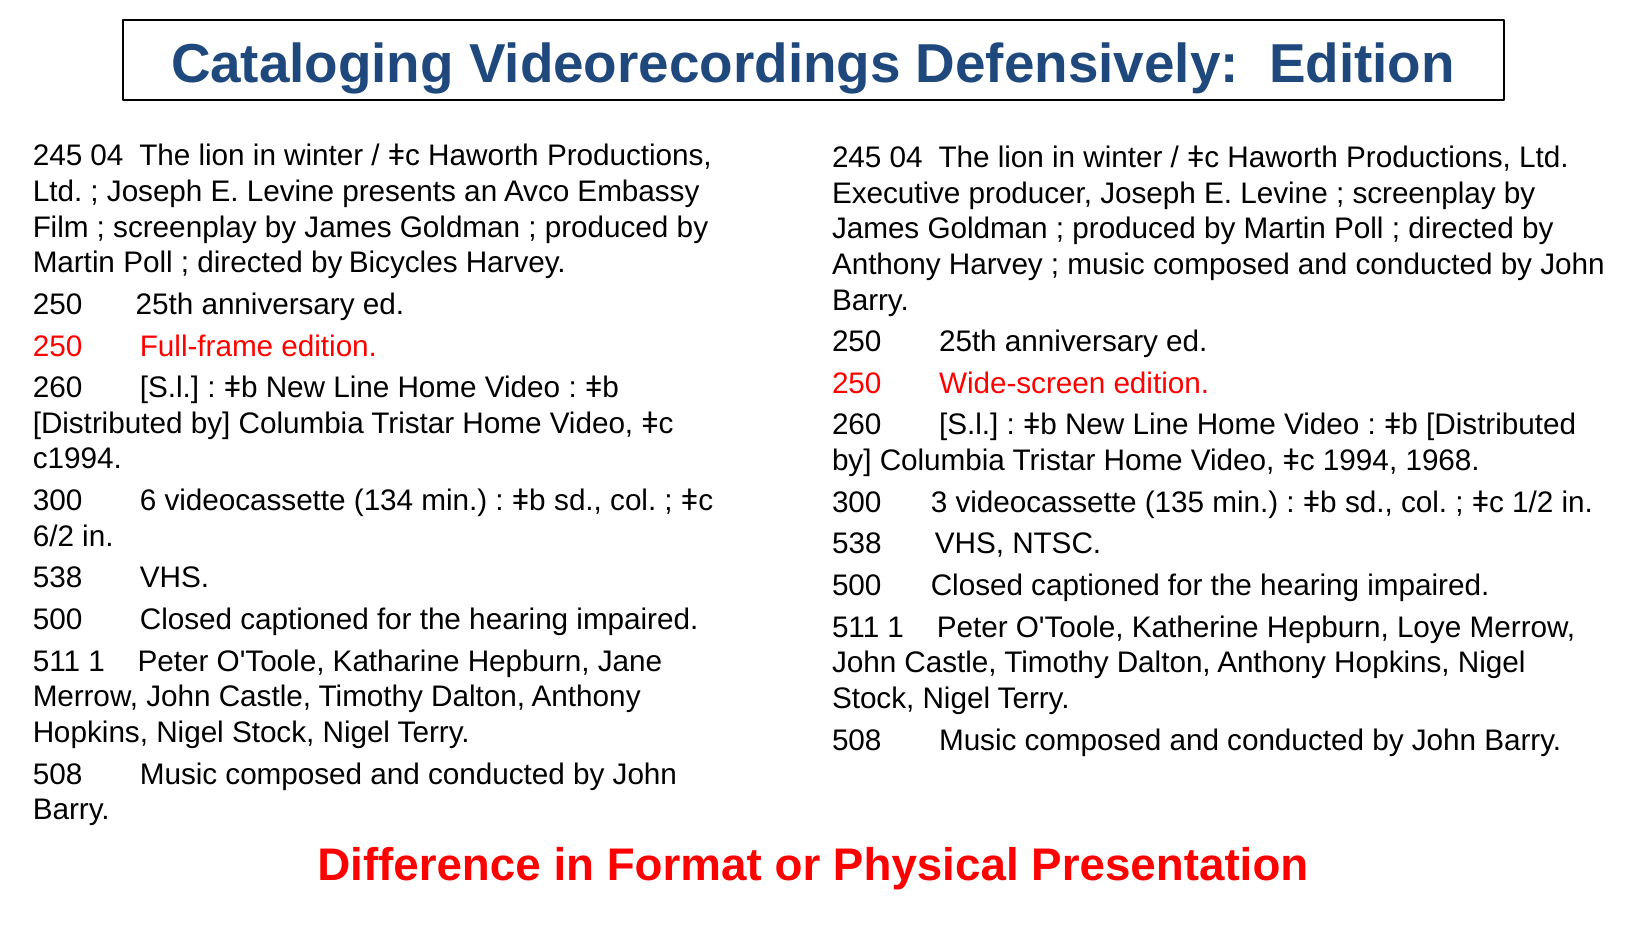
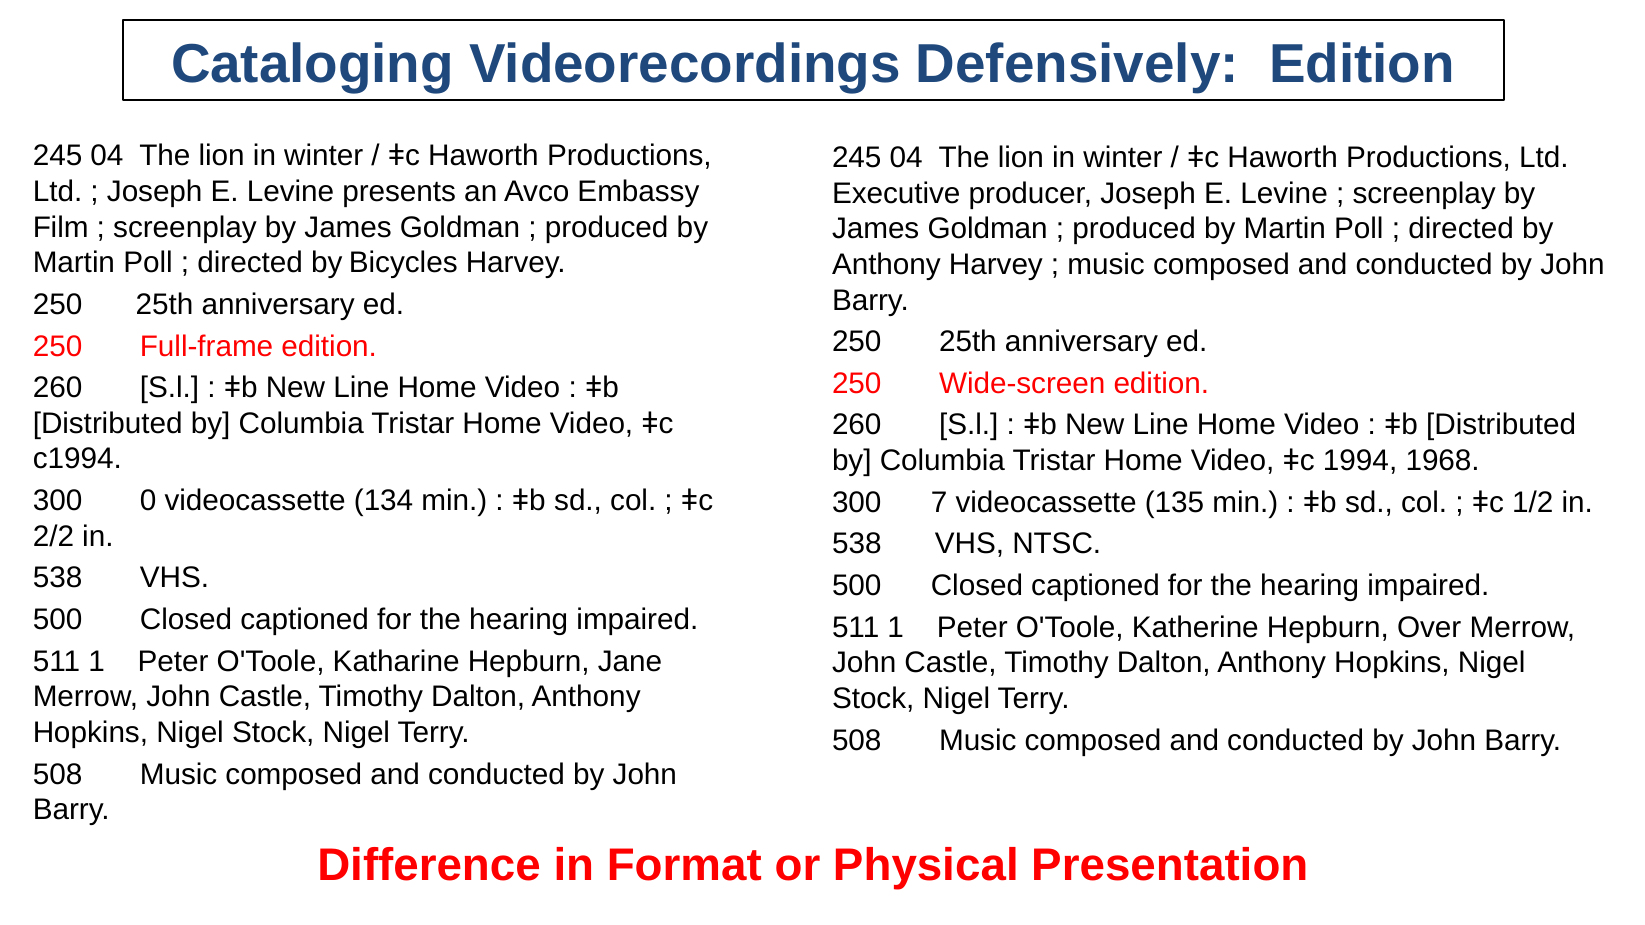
6: 6 -> 0 (148, 501)
3: 3 -> 7 (939, 503)
6/2: 6/2 -> 2/2 (53, 537)
Loye: Loye -> Over (1429, 628)
